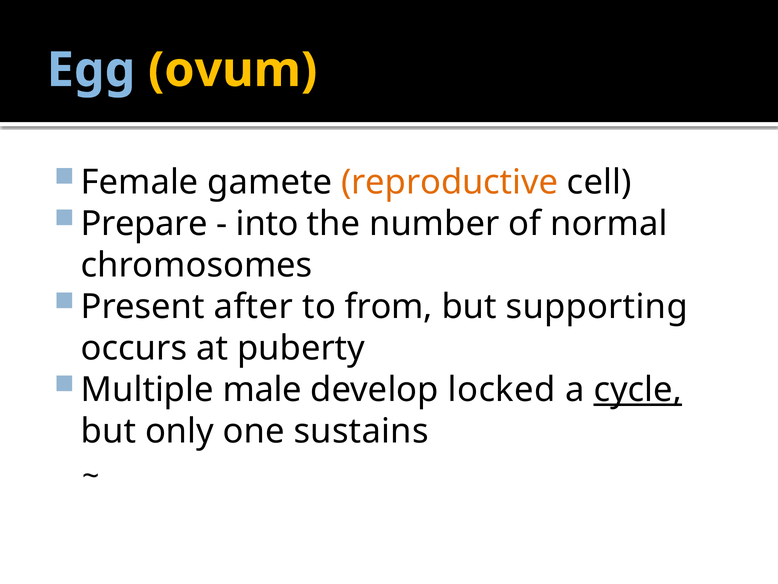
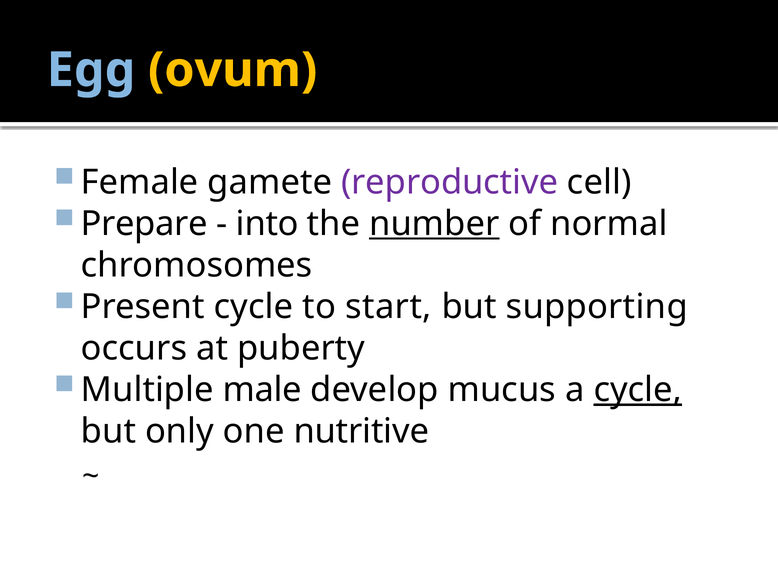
reproductive colour: orange -> purple (450, 182)
number underline: none -> present (434, 223)
Present after: after -> cycle (254, 306)
from: from -> start (389, 306)
locked: locked -> mucus (502, 390)
sustains: sustains -> nutritive (361, 431)
